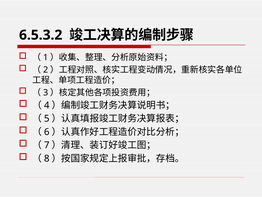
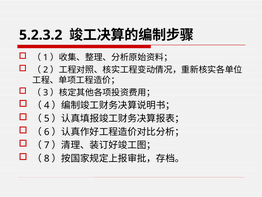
6.5.3.2: 6.5.3.2 -> 5.2.3.2 (41, 35)
